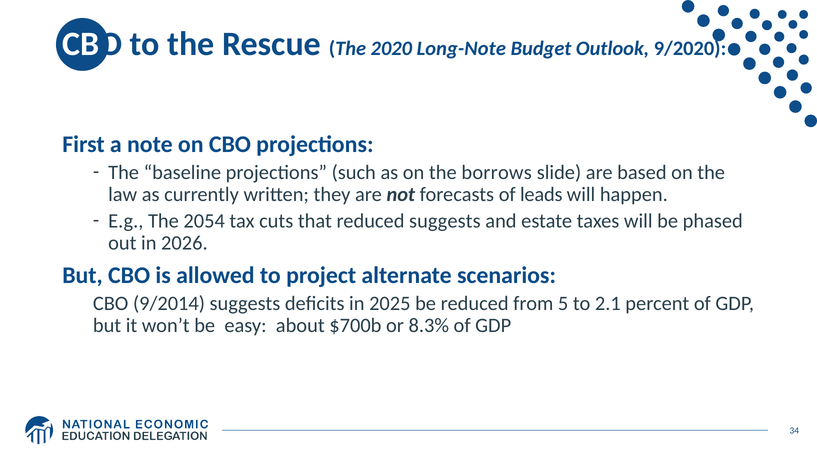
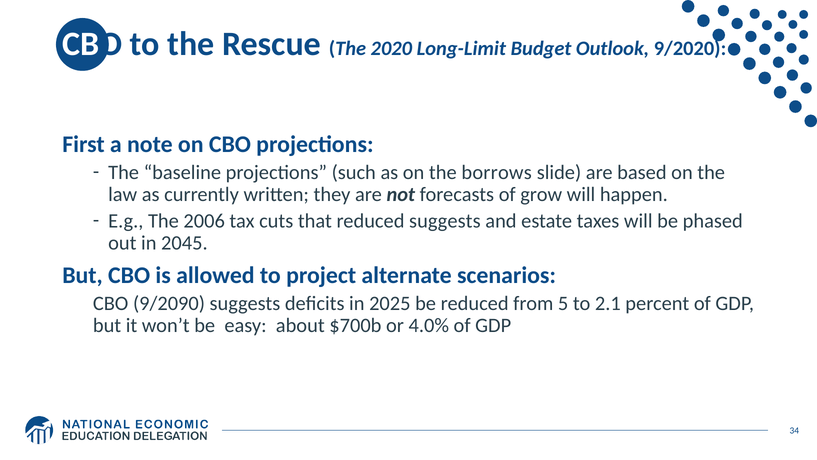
Long-Note: Long-Note -> Long-Limit (461, 49)
leads: leads -> grow (541, 194)
2054: 2054 -> 2006 (204, 221)
2026: 2026 -> 2045 (184, 243)
9/2014: 9/2014 -> 9/2090 (169, 303)
8.3%: 8.3% -> 4.0% (429, 325)
